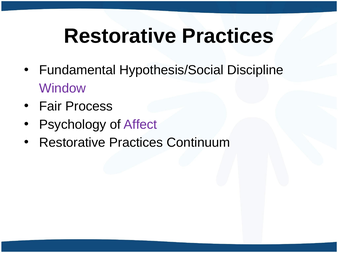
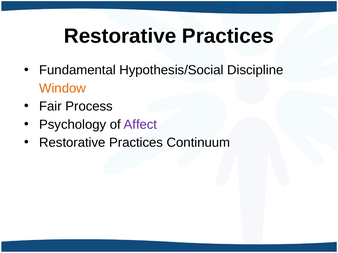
Window colour: purple -> orange (63, 88)
